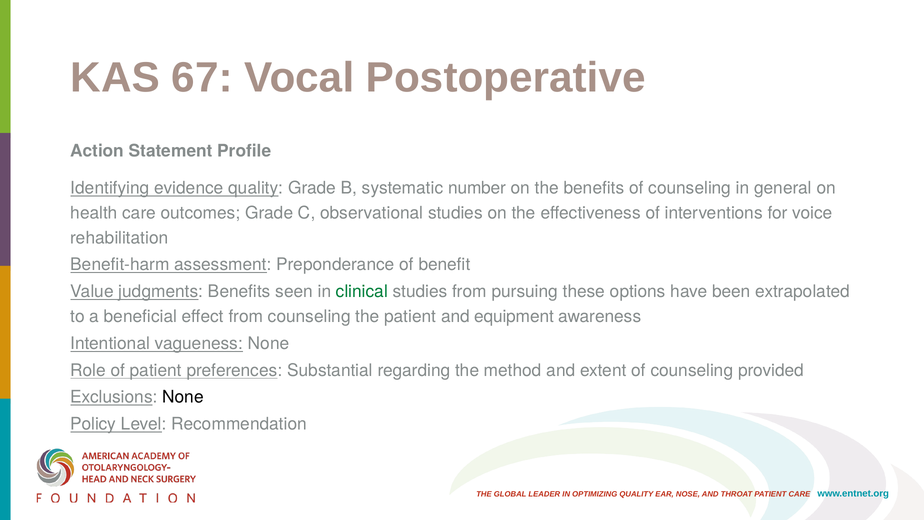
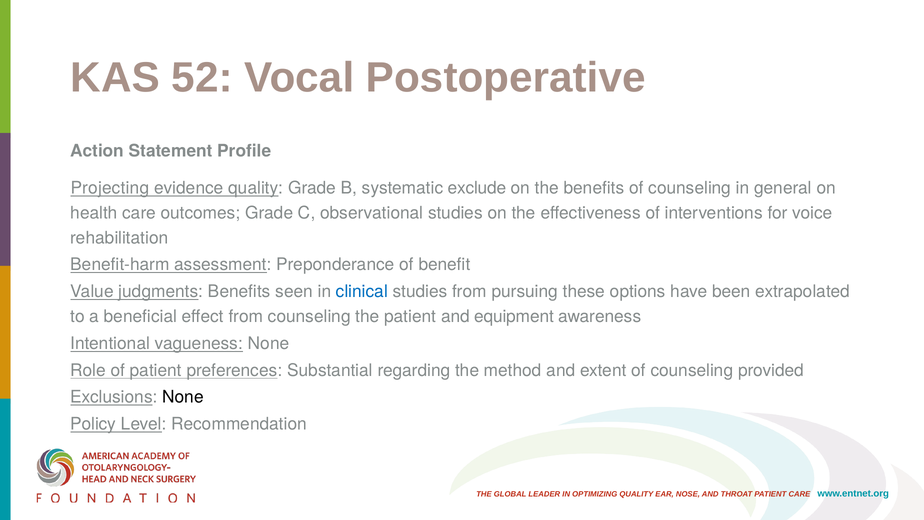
67: 67 -> 52 (202, 78)
Identifying: Identifying -> Projecting (110, 188)
number: number -> exclude (477, 188)
clinical colour: green -> blue (362, 291)
